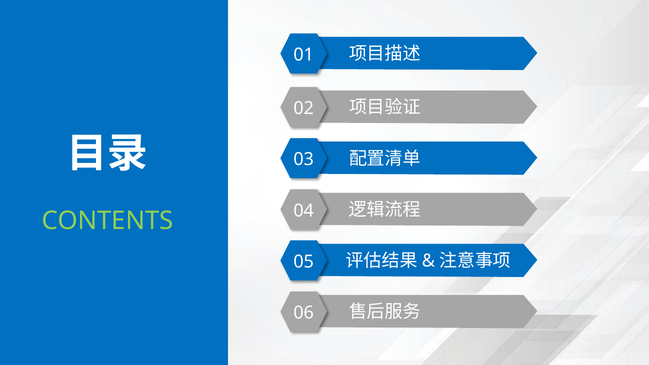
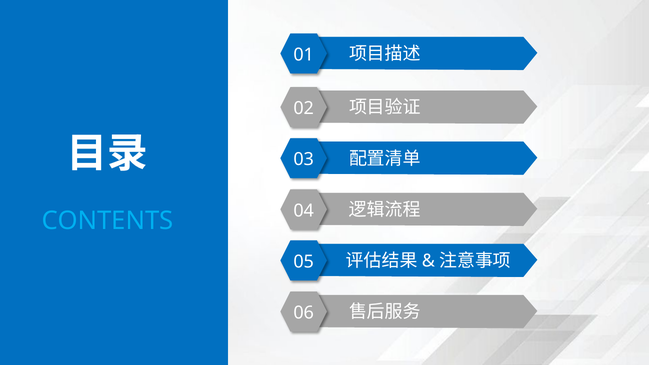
CONTENTS colour: light green -> light blue (108, 221)
